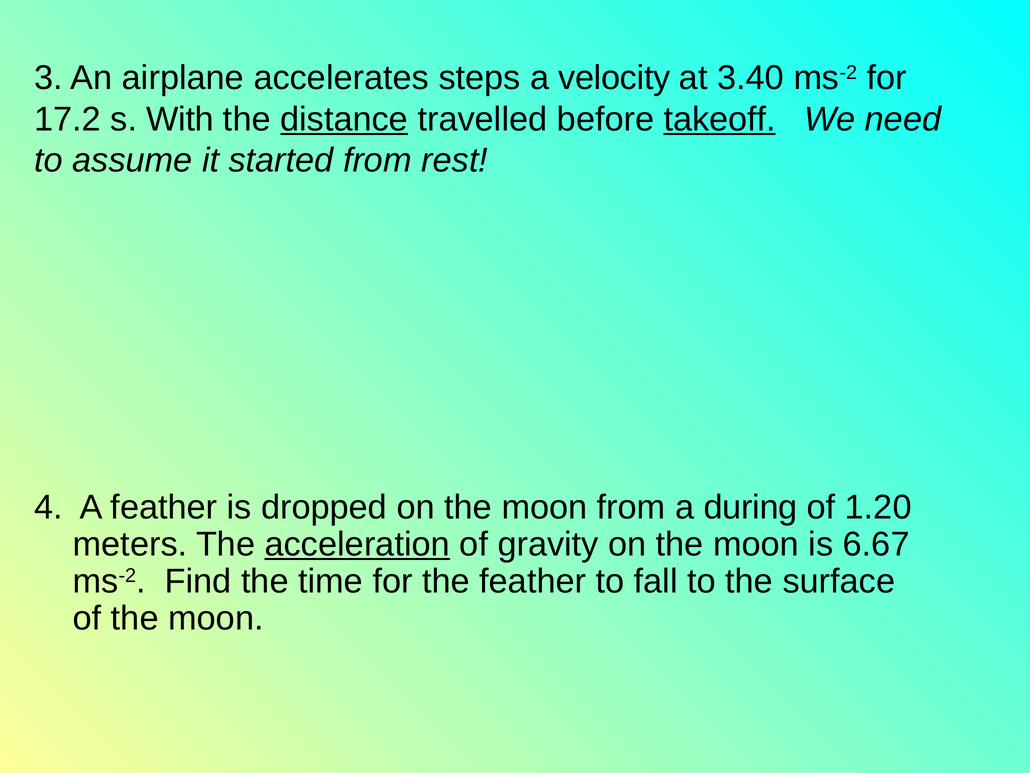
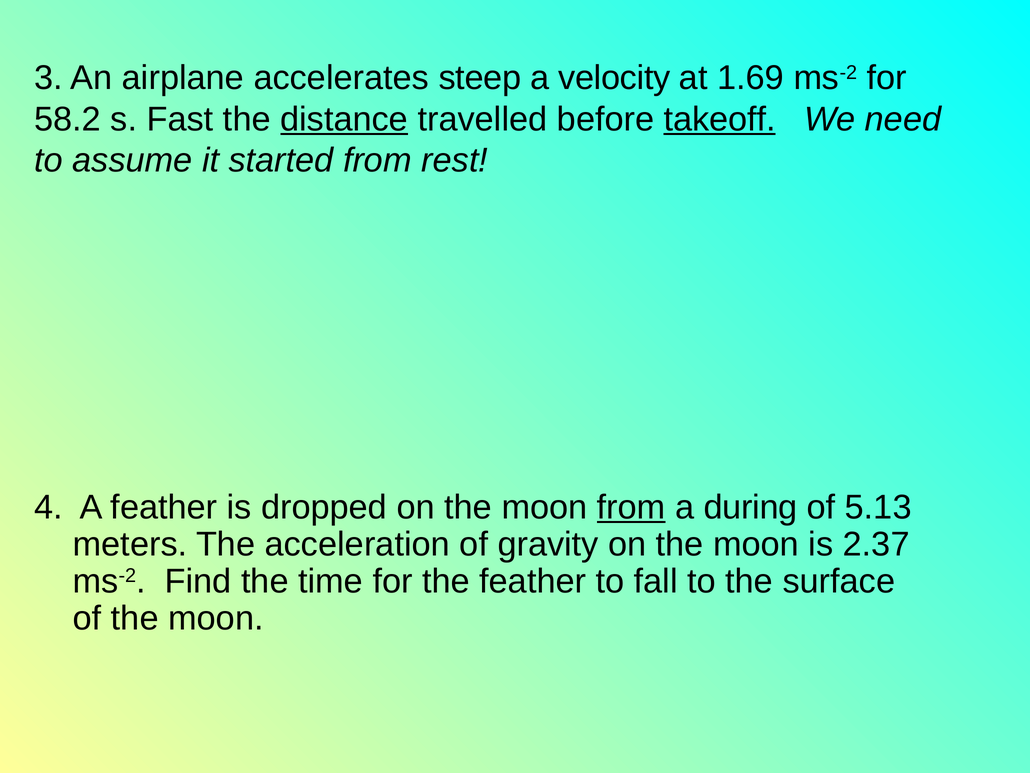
steps: steps -> steep (480, 78)
3.40: 3.40 -> 1.69 (751, 78)
17.2: 17.2 -> 58.2 (68, 119)
With: With -> Fast (180, 119)
from underline: none -> present (631, 507)
1.20: 1.20 -> 5.13 (878, 507)
acceleration underline: present -> none (357, 544)
6.67: 6.67 -> 2.37 (876, 544)
